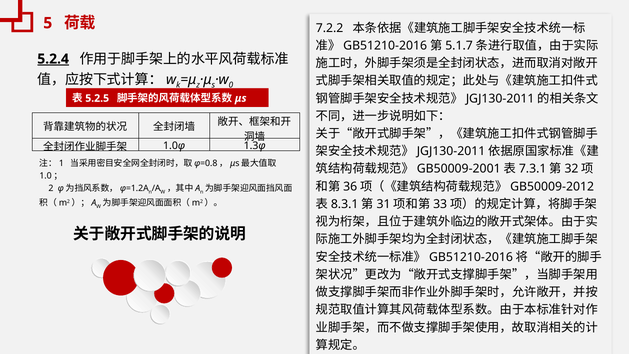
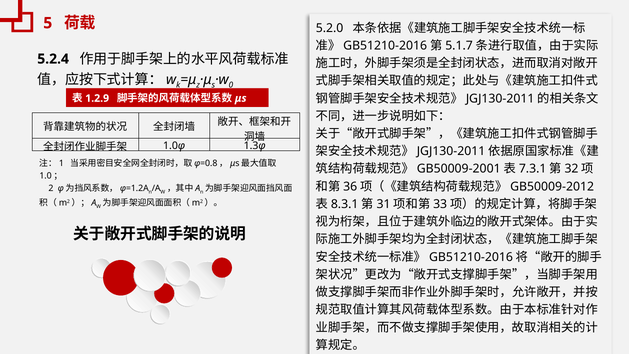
7.2.2: 7.2.2 -> 5.2.0 (330, 28)
5.2.4 underline: present -> none (53, 59)
5.2.5: 5.2.5 -> 1.2.9 (97, 98)
